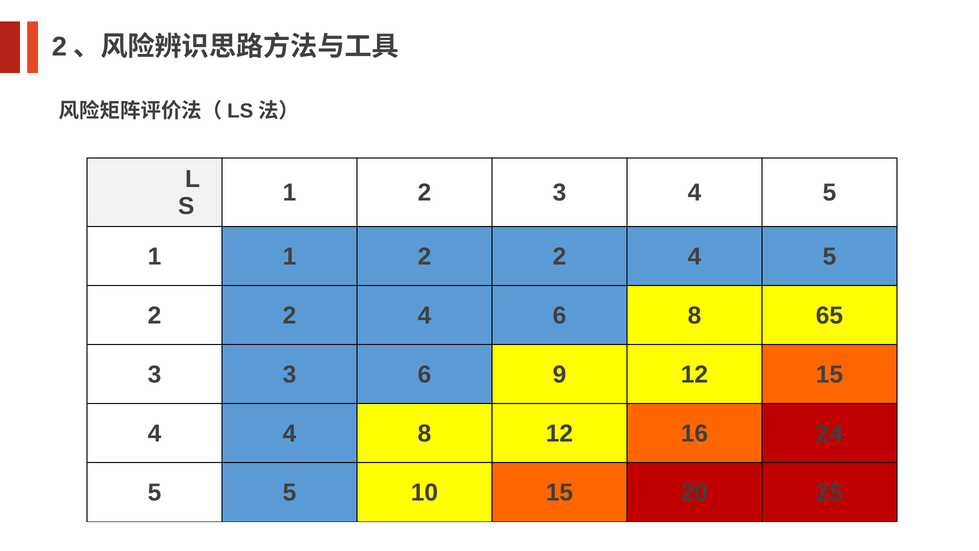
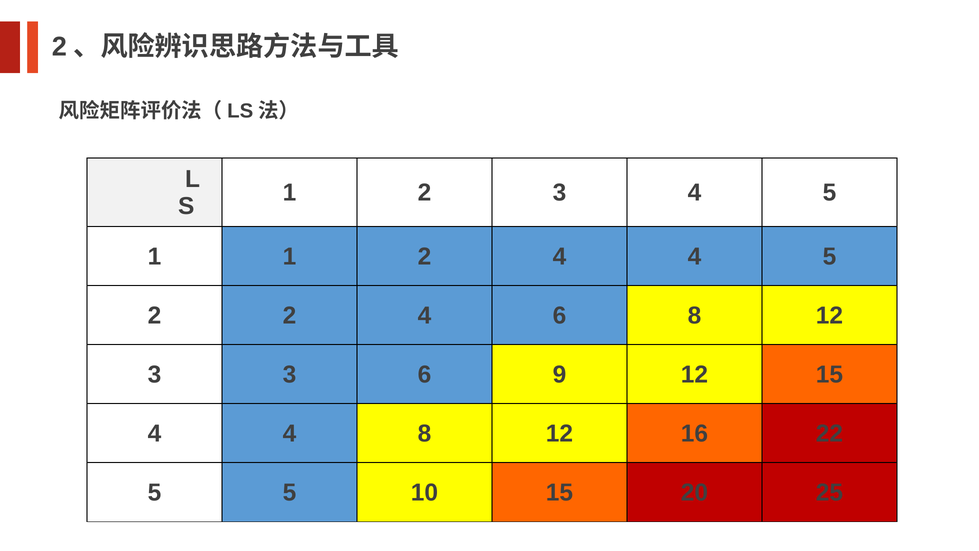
1 2 2: 2 -> 4 (559, 256)
6 8 65: 65 -> 12 (829, 315)
24: 24 -> 22 (829, 433)
